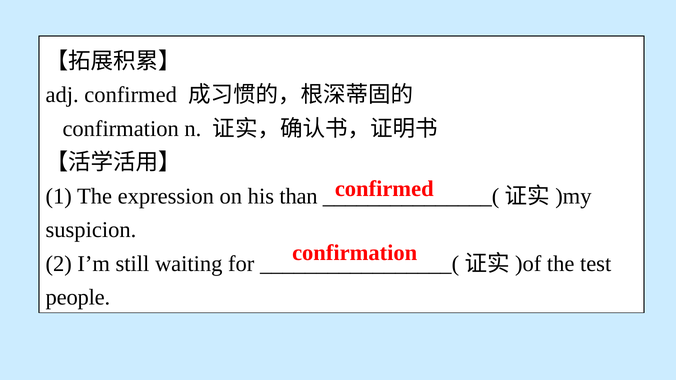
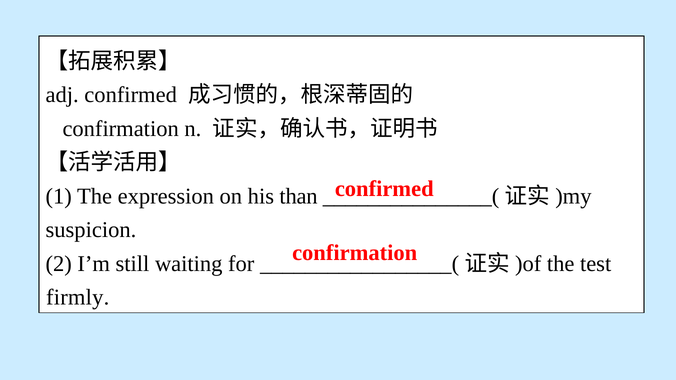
people: people -> firmly (78, 298)
